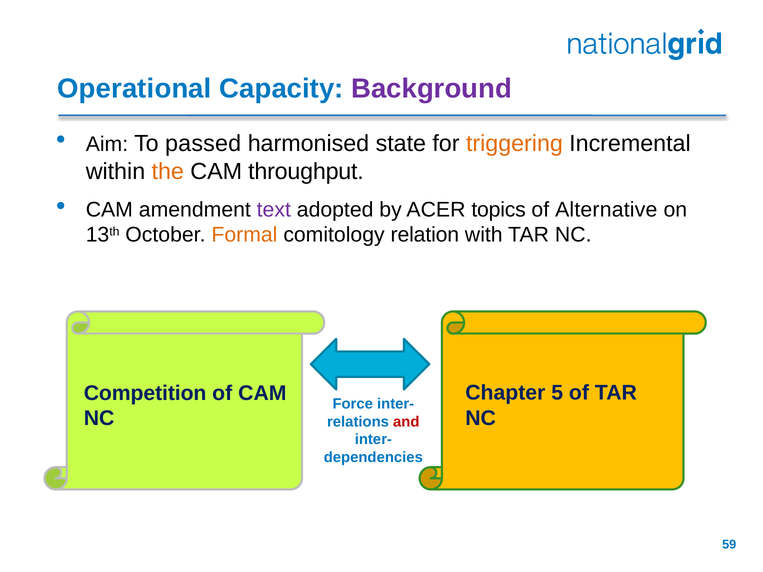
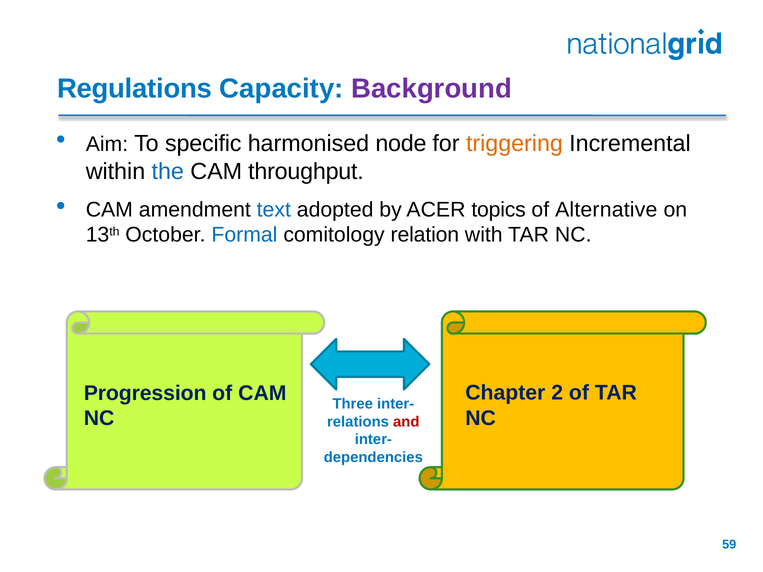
Operational: Operational -> Regulations (135, 88)
passed: passed -> specific (203, 143)
state: state -> node (401, 143)
the colour: orange -> blue (168, 171)
text colour: purple -> blue (274, 210)
Formal colour: orange -> blue (244, 235)
5: 5 -> 2 (557, 393)
Competition: Competition -> Progression (145, 393)
Force: Force -> Three (353, 404)
